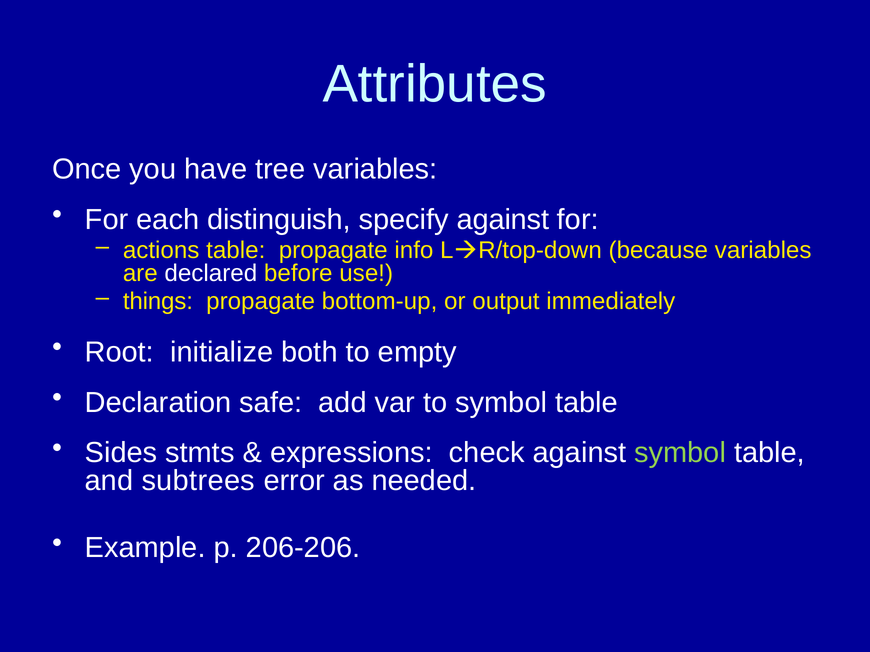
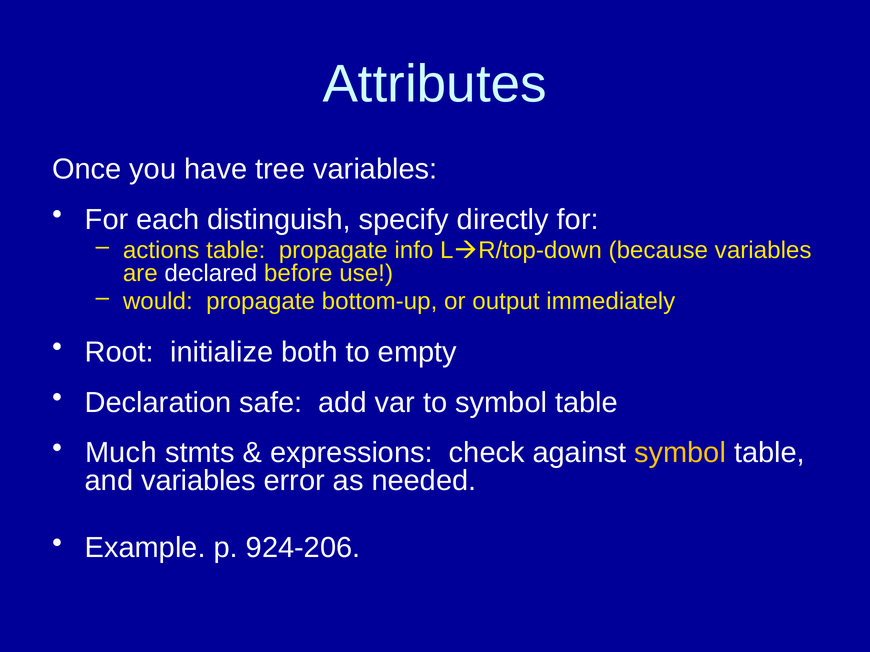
specify against: against -> directly (503, 220)
things: things -> would (158, 302)
Sides: Sides -> Much (121, 453)
symbol colour: light green -> yellow (680, 453)
and subtrees: subtrees -> variables (199, 481)
206-206: 206-206 -> 924-206 (303, 548)
